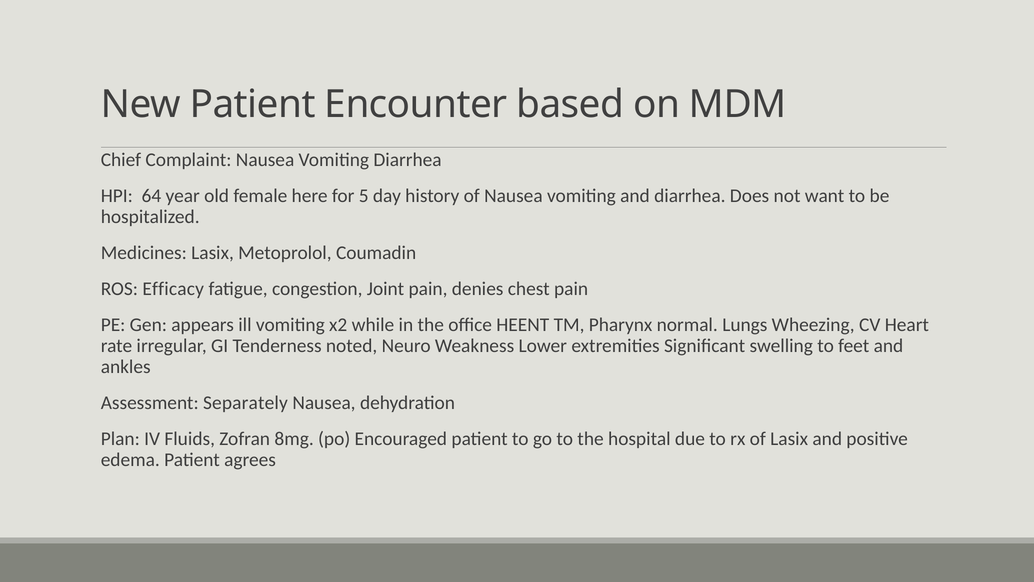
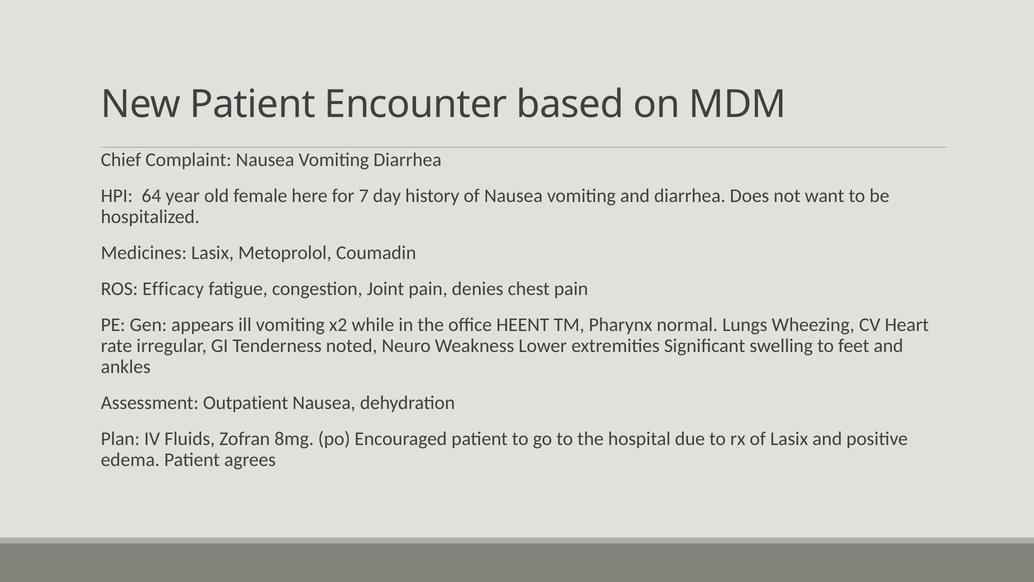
5: 5 -> 7 (364, 196)
Separately: Separately -> Outpatient (246, 402)
